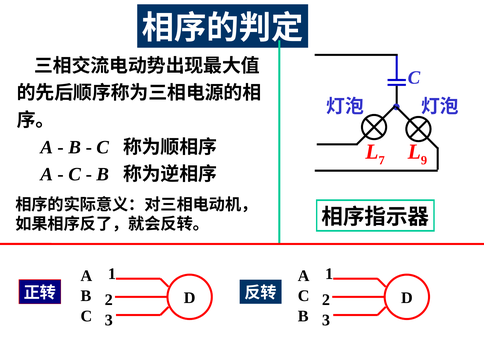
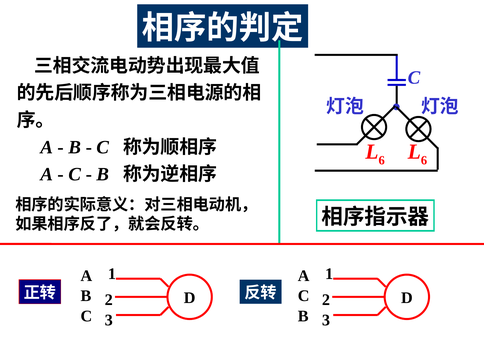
7: 7 -> 6 (382, 160)
9: 9 -> 6 (424, 160)
